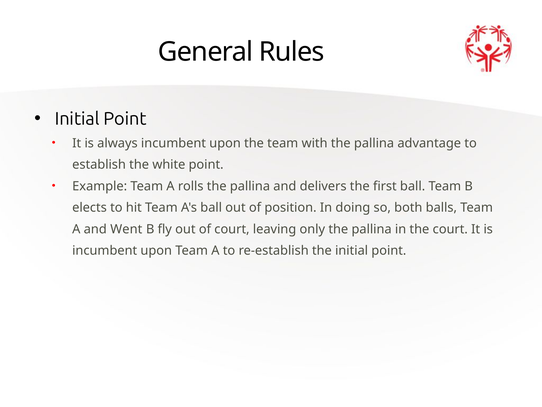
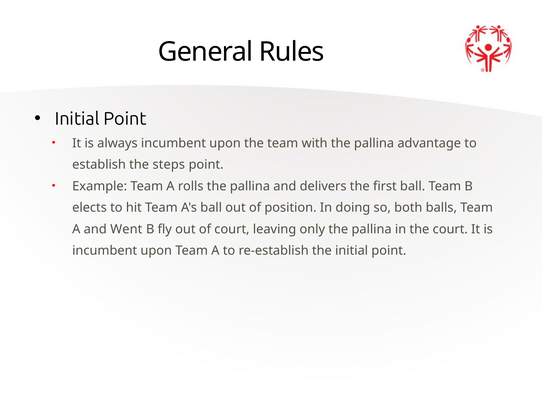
white: white -> steps (169, 164)
